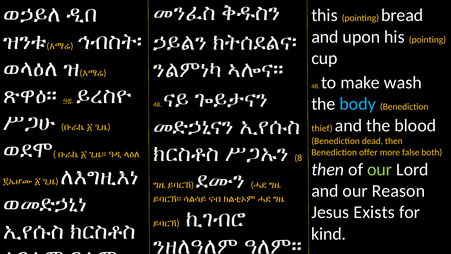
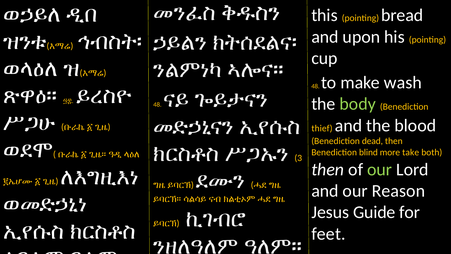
body colour: light blue -> light green (358, 104)
8: 8 -> 3 (298, 158)
offer: offer -> blind (368, 152)
false: false -> take (411, 152)
Exists: Exists -> Guide (374, 212)
kind: kind -> feet (328, 234)
